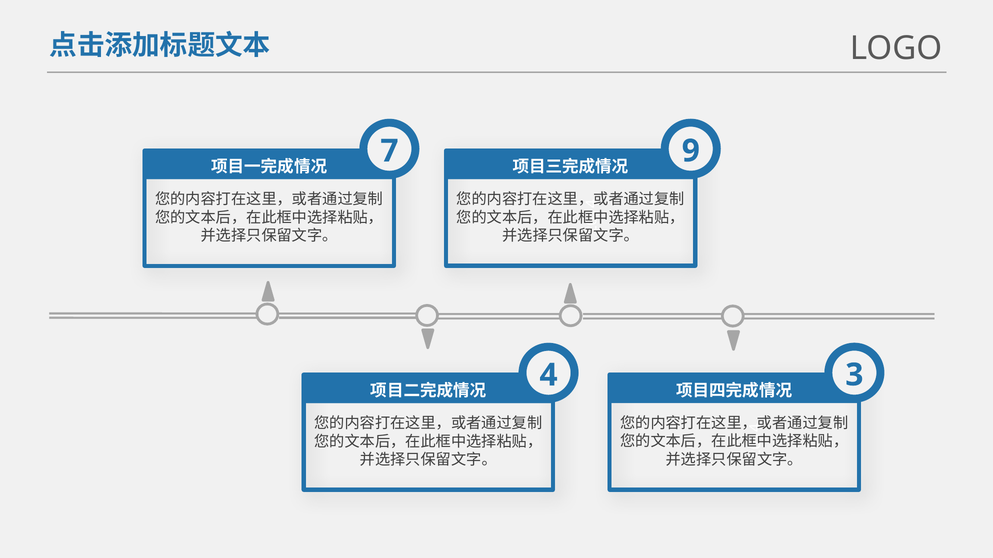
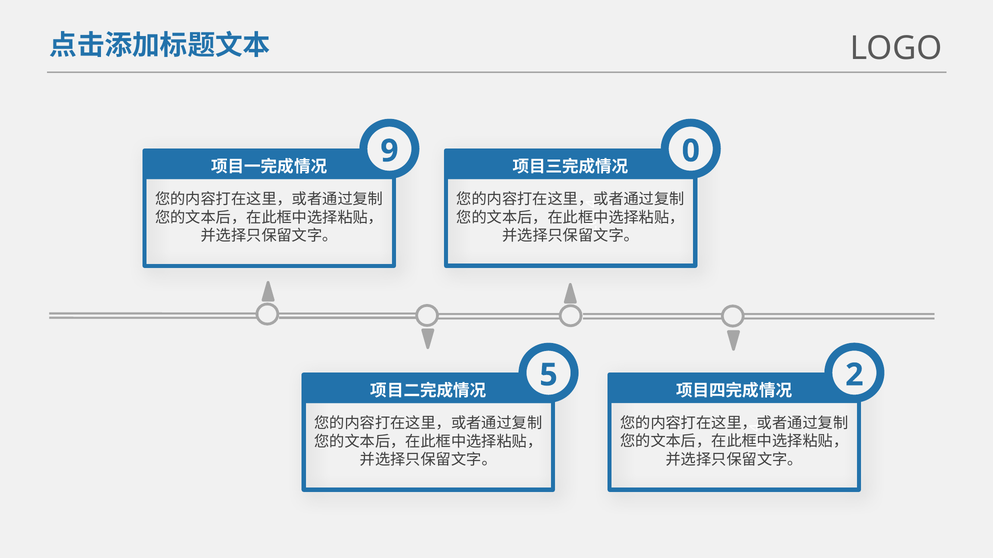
7: 7 -> 9 (389, 151)
9: 9 -> 0 (691, 151)
4: 4 -> 5 (549, 375)
3: 3 -> 2 (854, 375)
